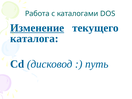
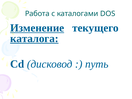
каталога underline: none -> present (34, 39)
